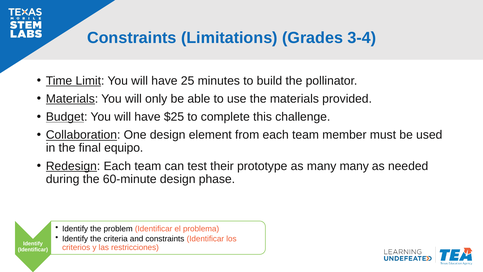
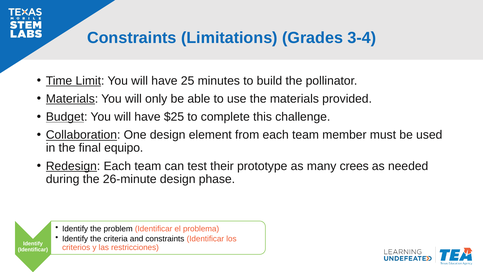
many many: many -> crees (354, 166)
60-minute: 60-minute -> 26-minute (130, 179)
